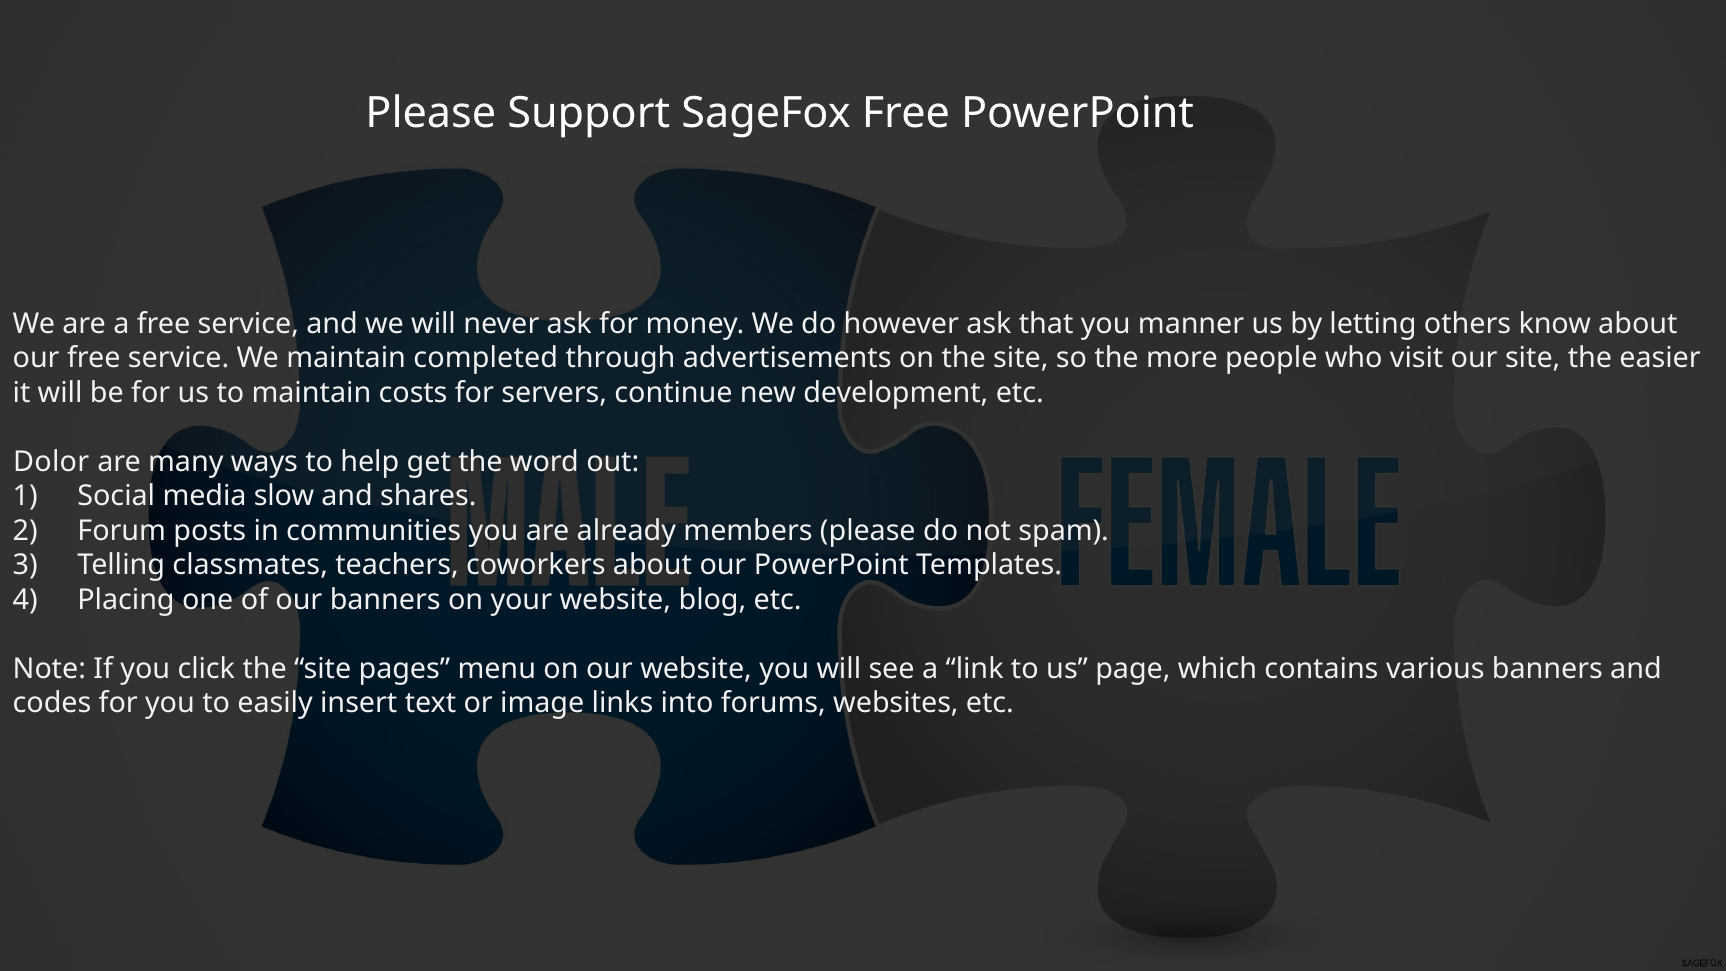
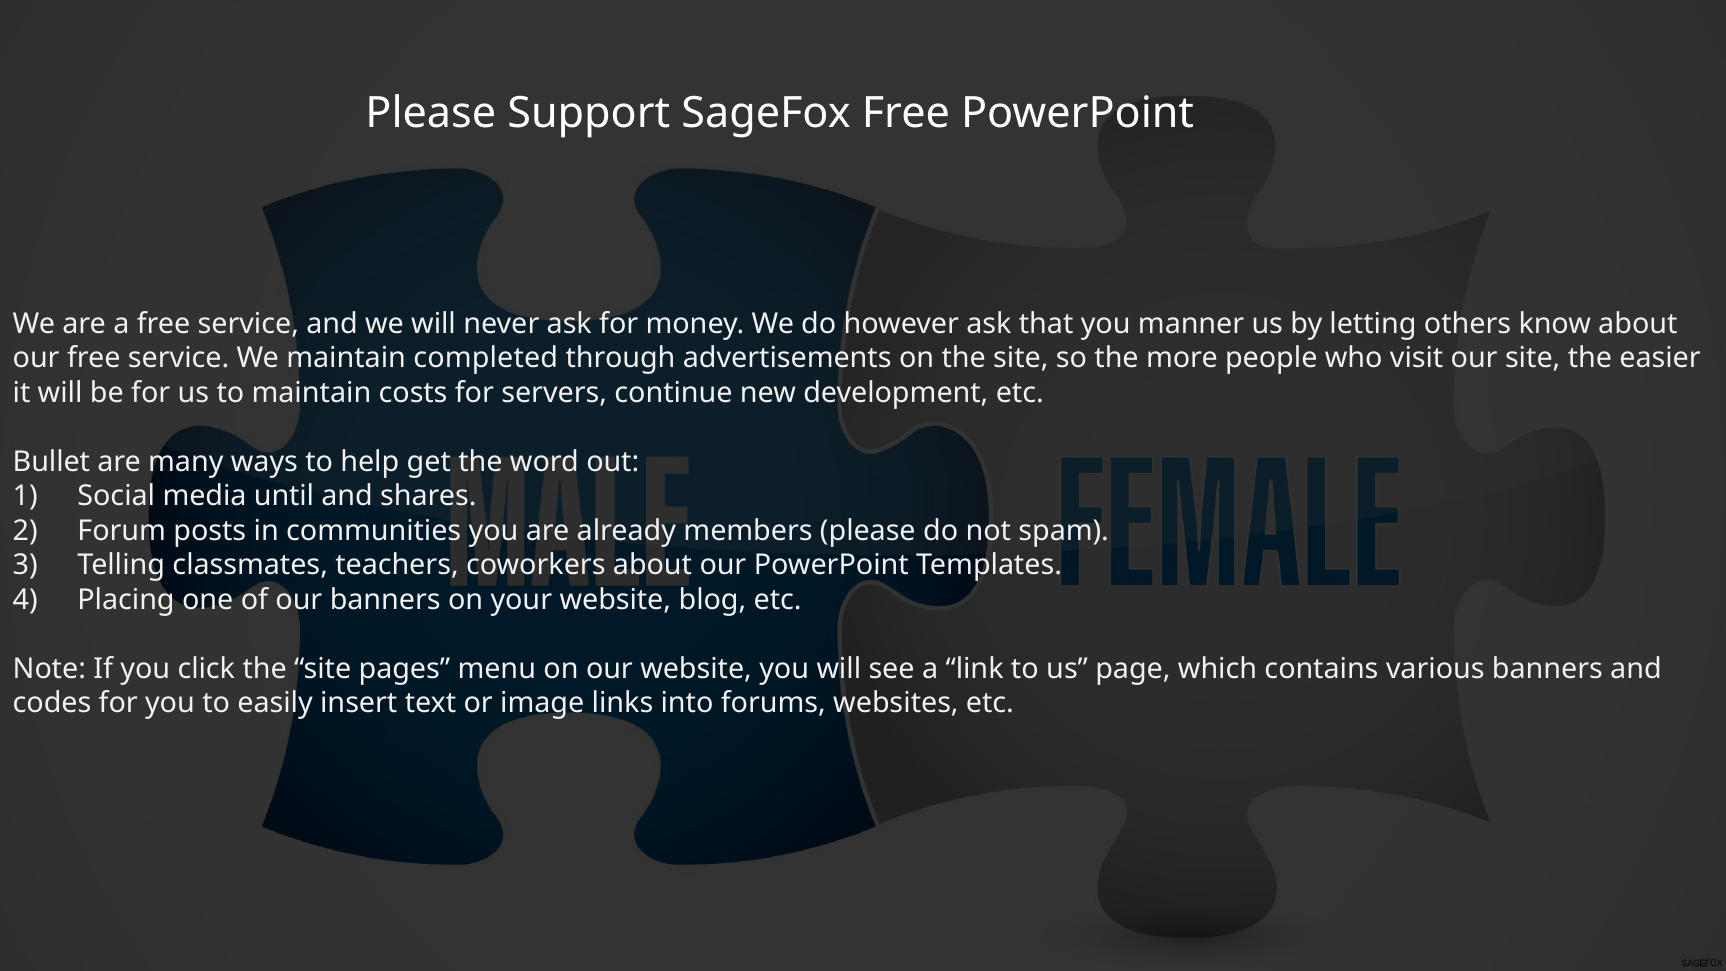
Dolor: Dolor -> Bullet (51, 462)
slow: slow -> until (284, 496)
